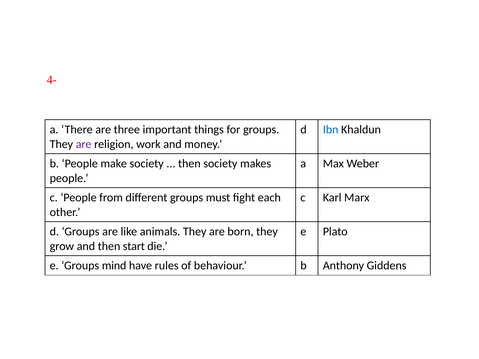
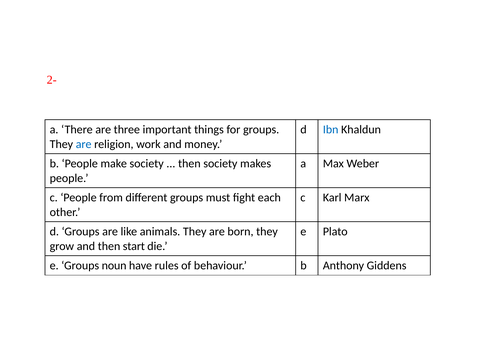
4-: 4- -> 2- (52, 80)
are colour: purple -> blue (84, 144)
mind: mind -> noun (114, 266)
